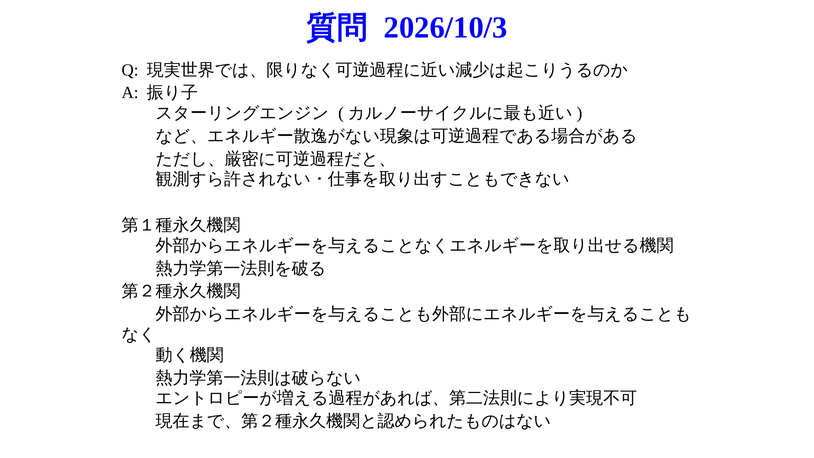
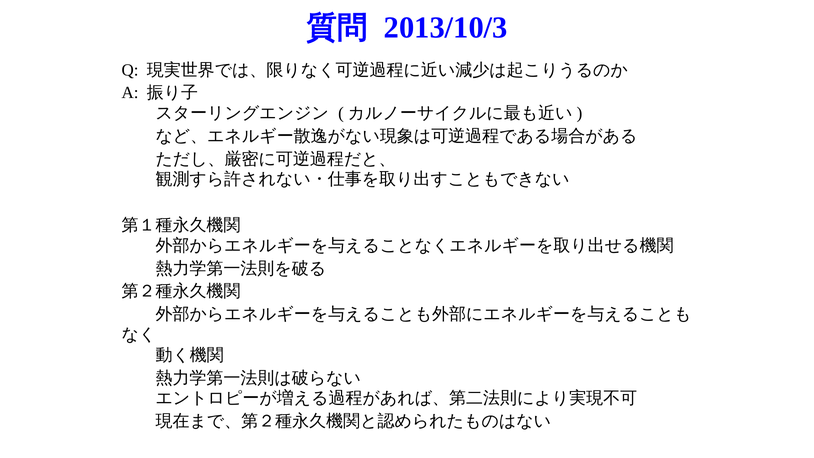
2026/10/3: 2026/10/3 -> 2013/10/3 (446, 28)
